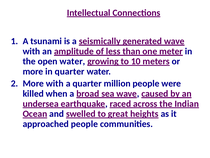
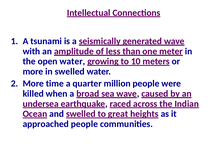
in quarter: quarter -> swelled (70, 71)
More with: with -> time (55, 83)
